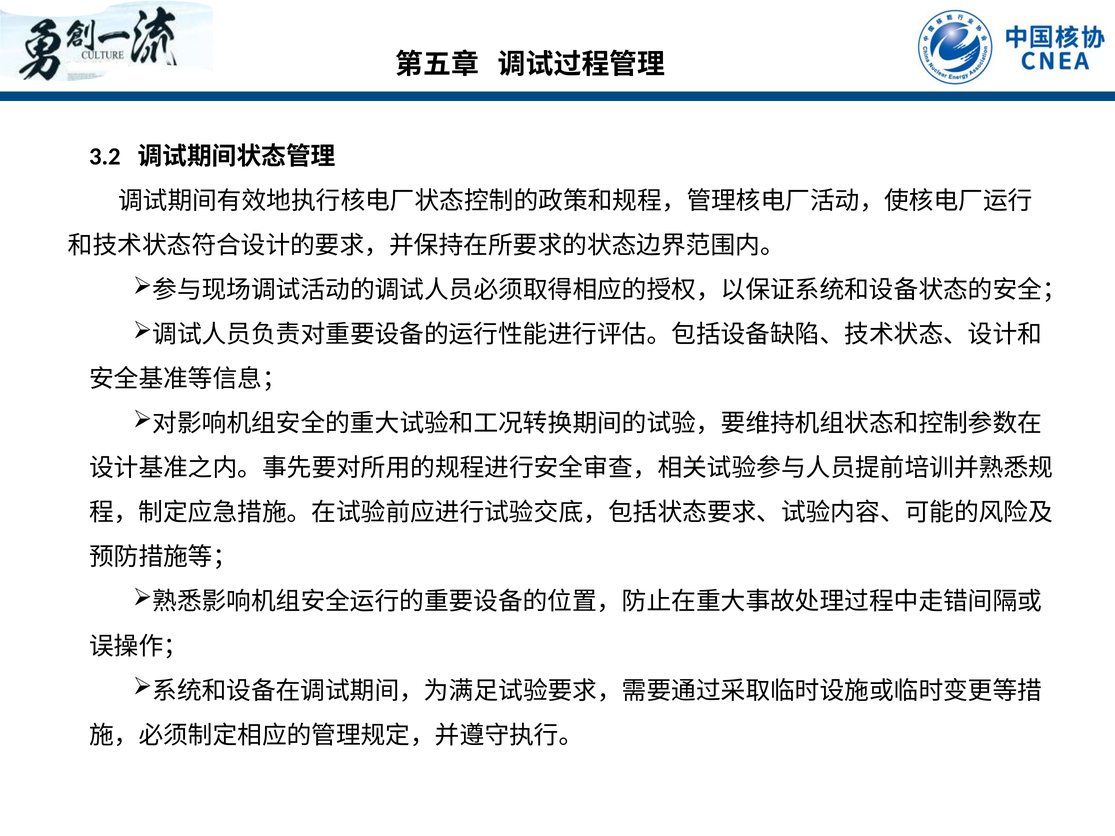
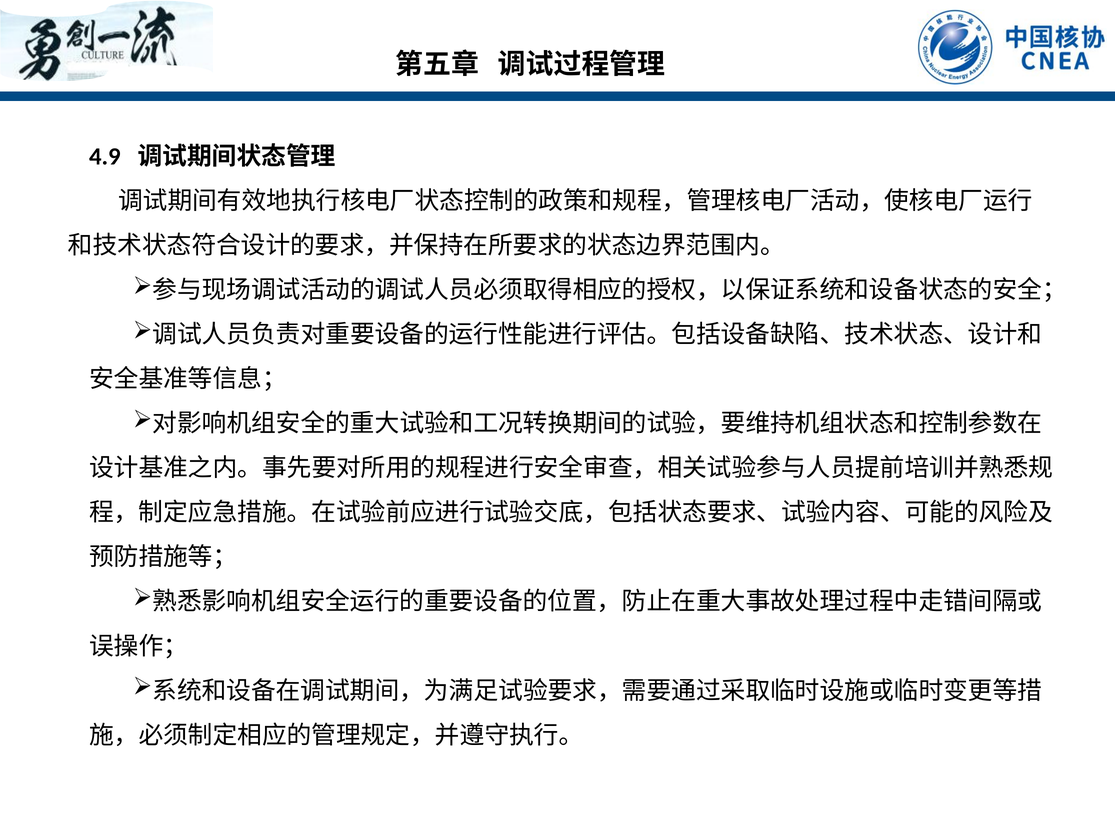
3.2: 3.2 -> 4.9 (105, 156)
